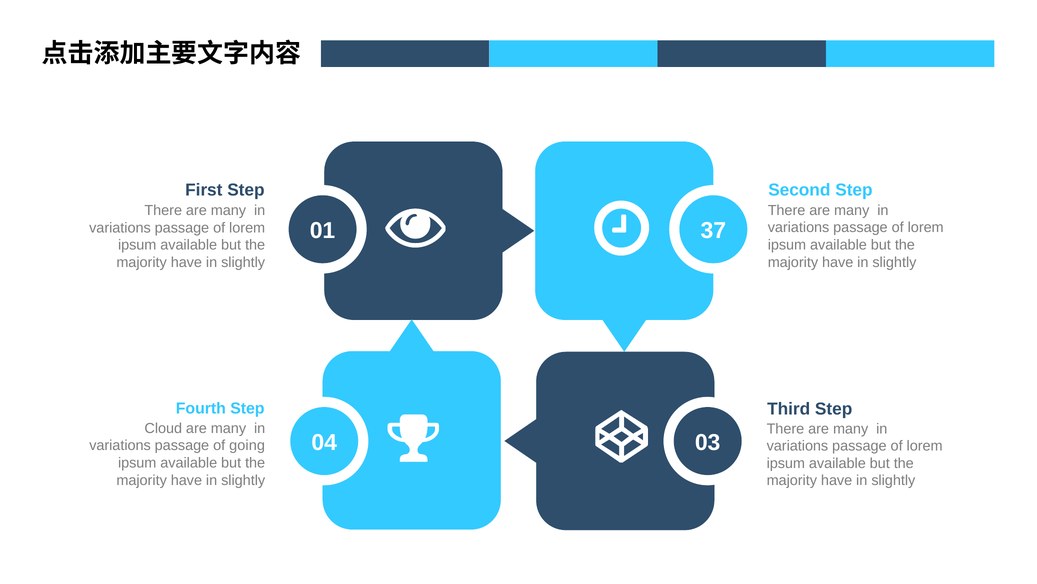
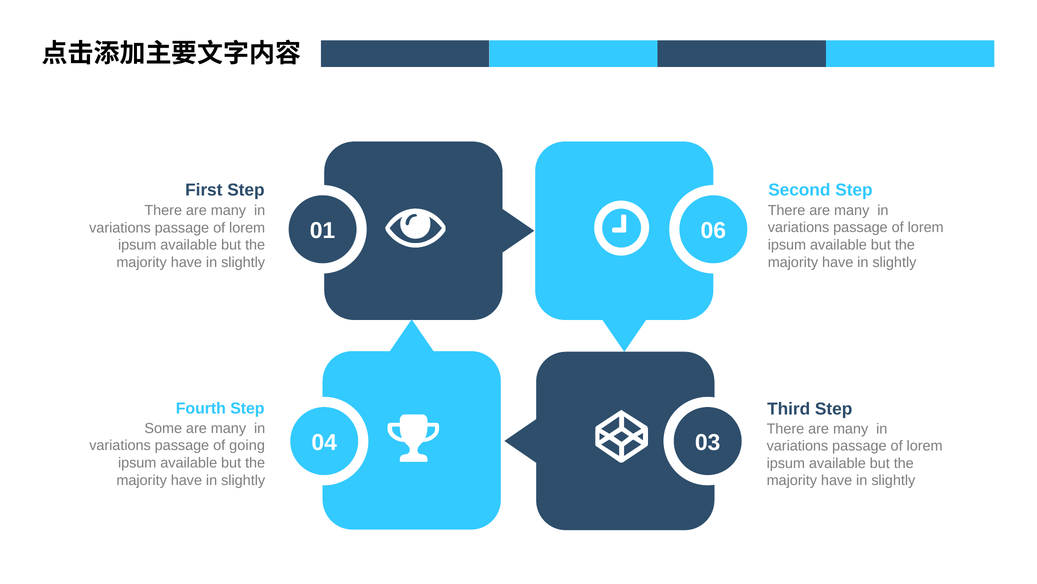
37: 37 -> 06 (713, 231)
Cloud: Cloud -> Some (163, 428)
